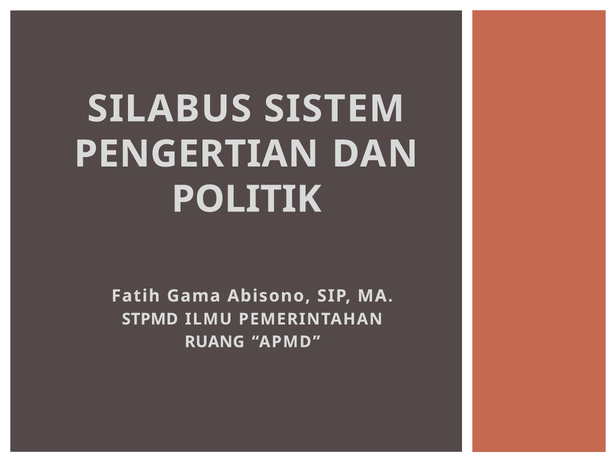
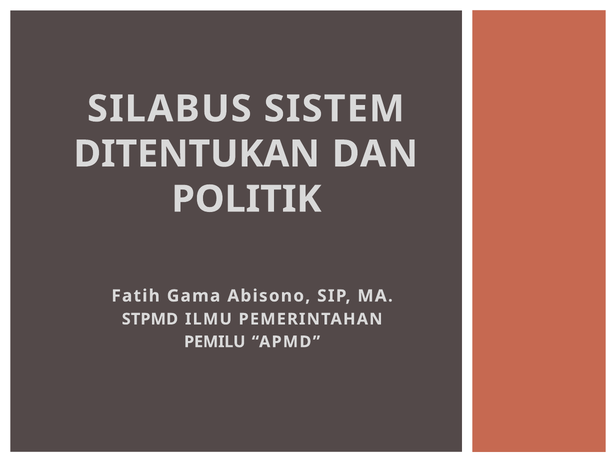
PENGERTIAN: PENGERTIAN -> DITENTUKAN (197, 154)
RUANG: RUANG -> PEMILU (215, 342)
